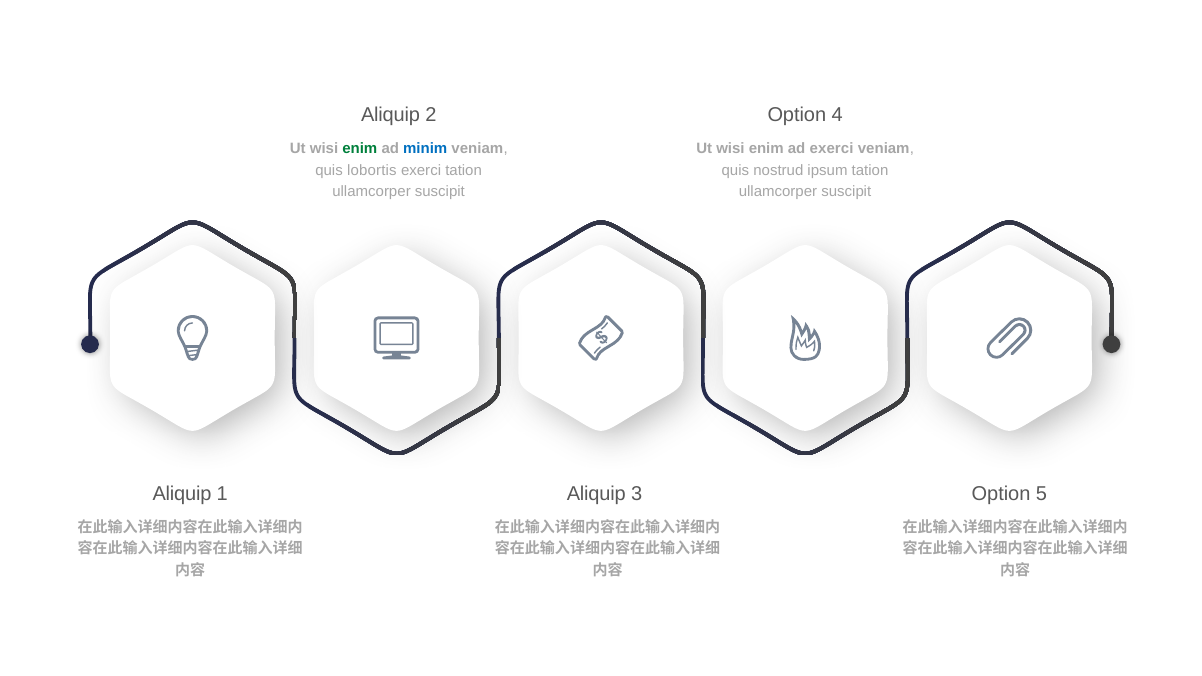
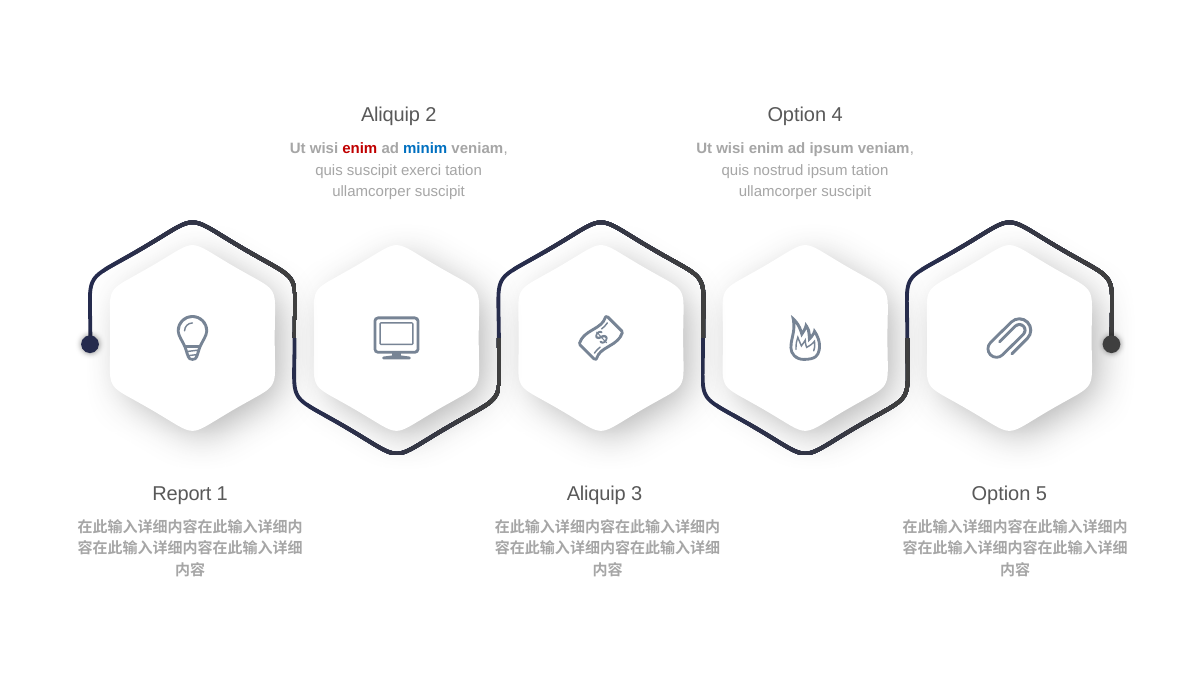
enim colour: green -> red (360, 149)
ad exerci: exerci -> ipsum (832, 149)
quis lobortis: lobortis -> suscipit (372, 170)
Aliquip: Aliquip -> Report (182, 494)
